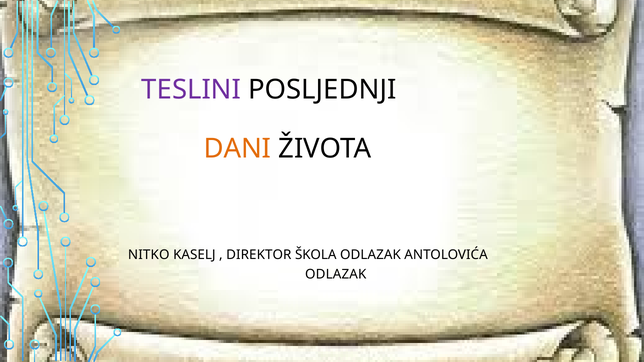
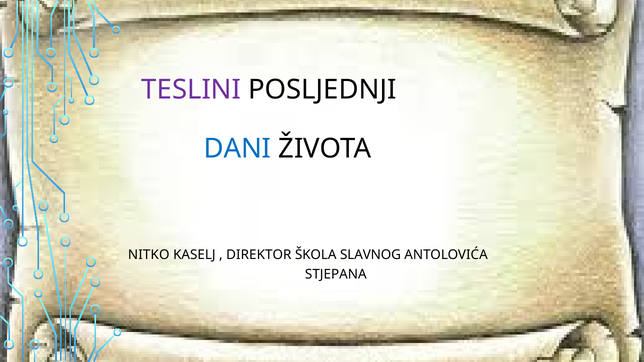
DANI colour: orange -> blue (238, 149)
ŠKOLA ODLAZAK: ODLAZAK -> SLAVNOG (371, 255)
ODLAZAK: ODLAZAK -> STJEPANA (336, 274)
